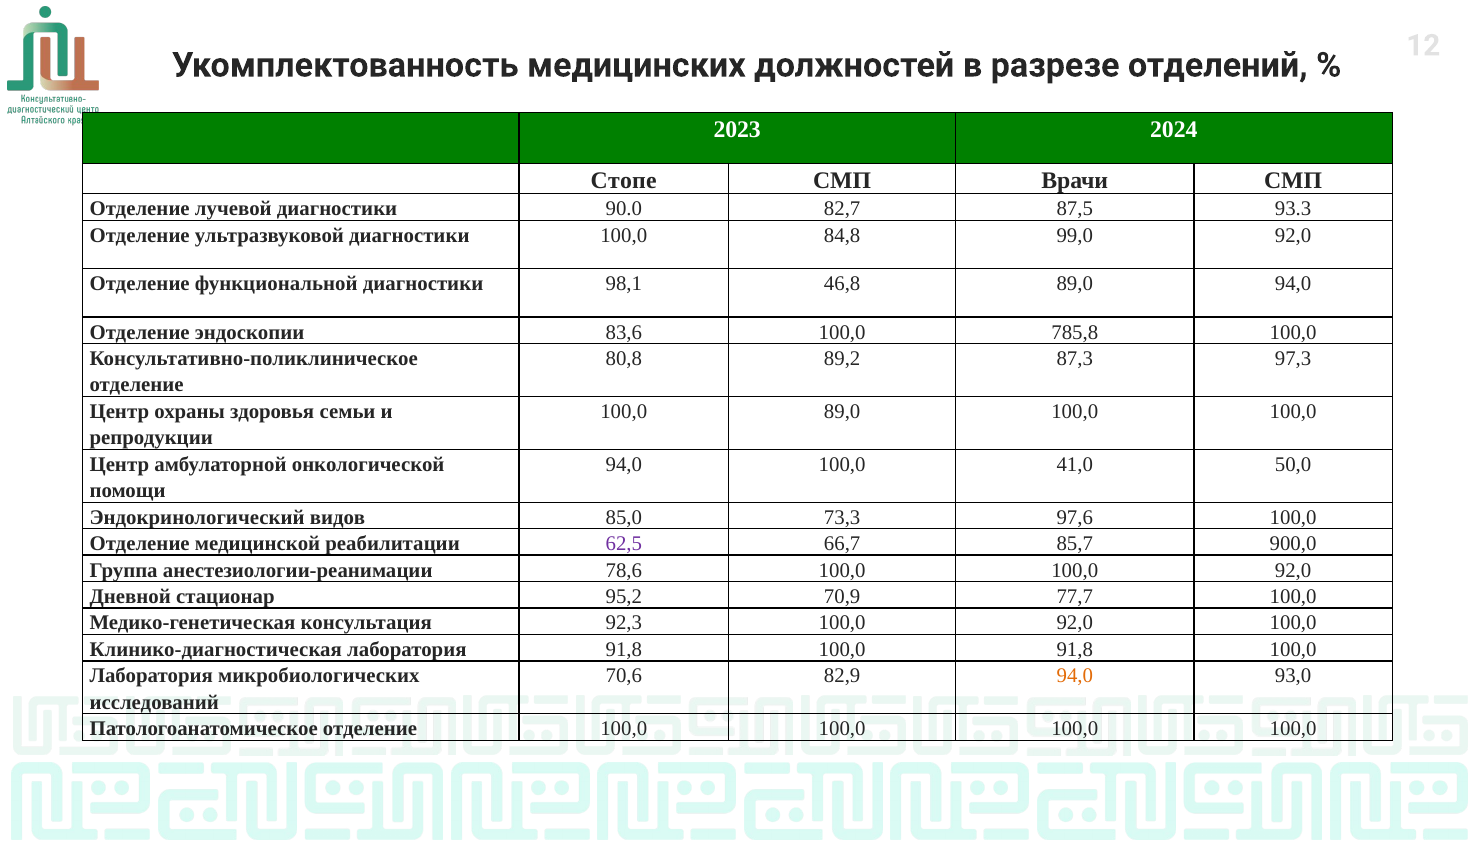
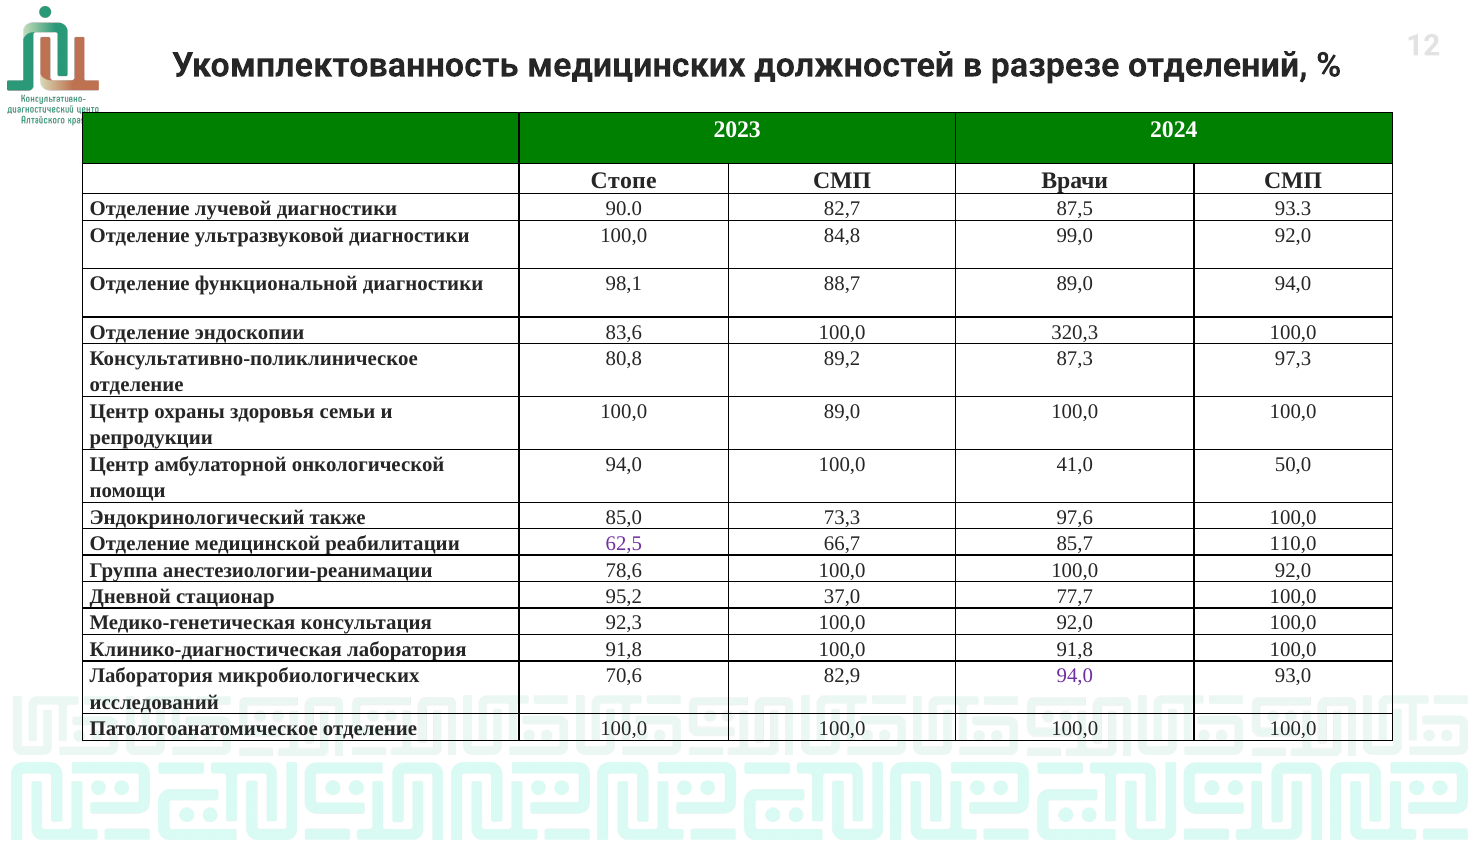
46,8: 46,8 -> 88,7 (842, 284)
785,8: 785,8 -> 320,3 (1075, 332)
видов: видов -> также (338, 517)
900,0: 900,0 -> 110,0 (1293, 544)
70,9: 70,9 -> 37,0 (842, 597)
94,0 colour: orange -> purple (1075, 676)
